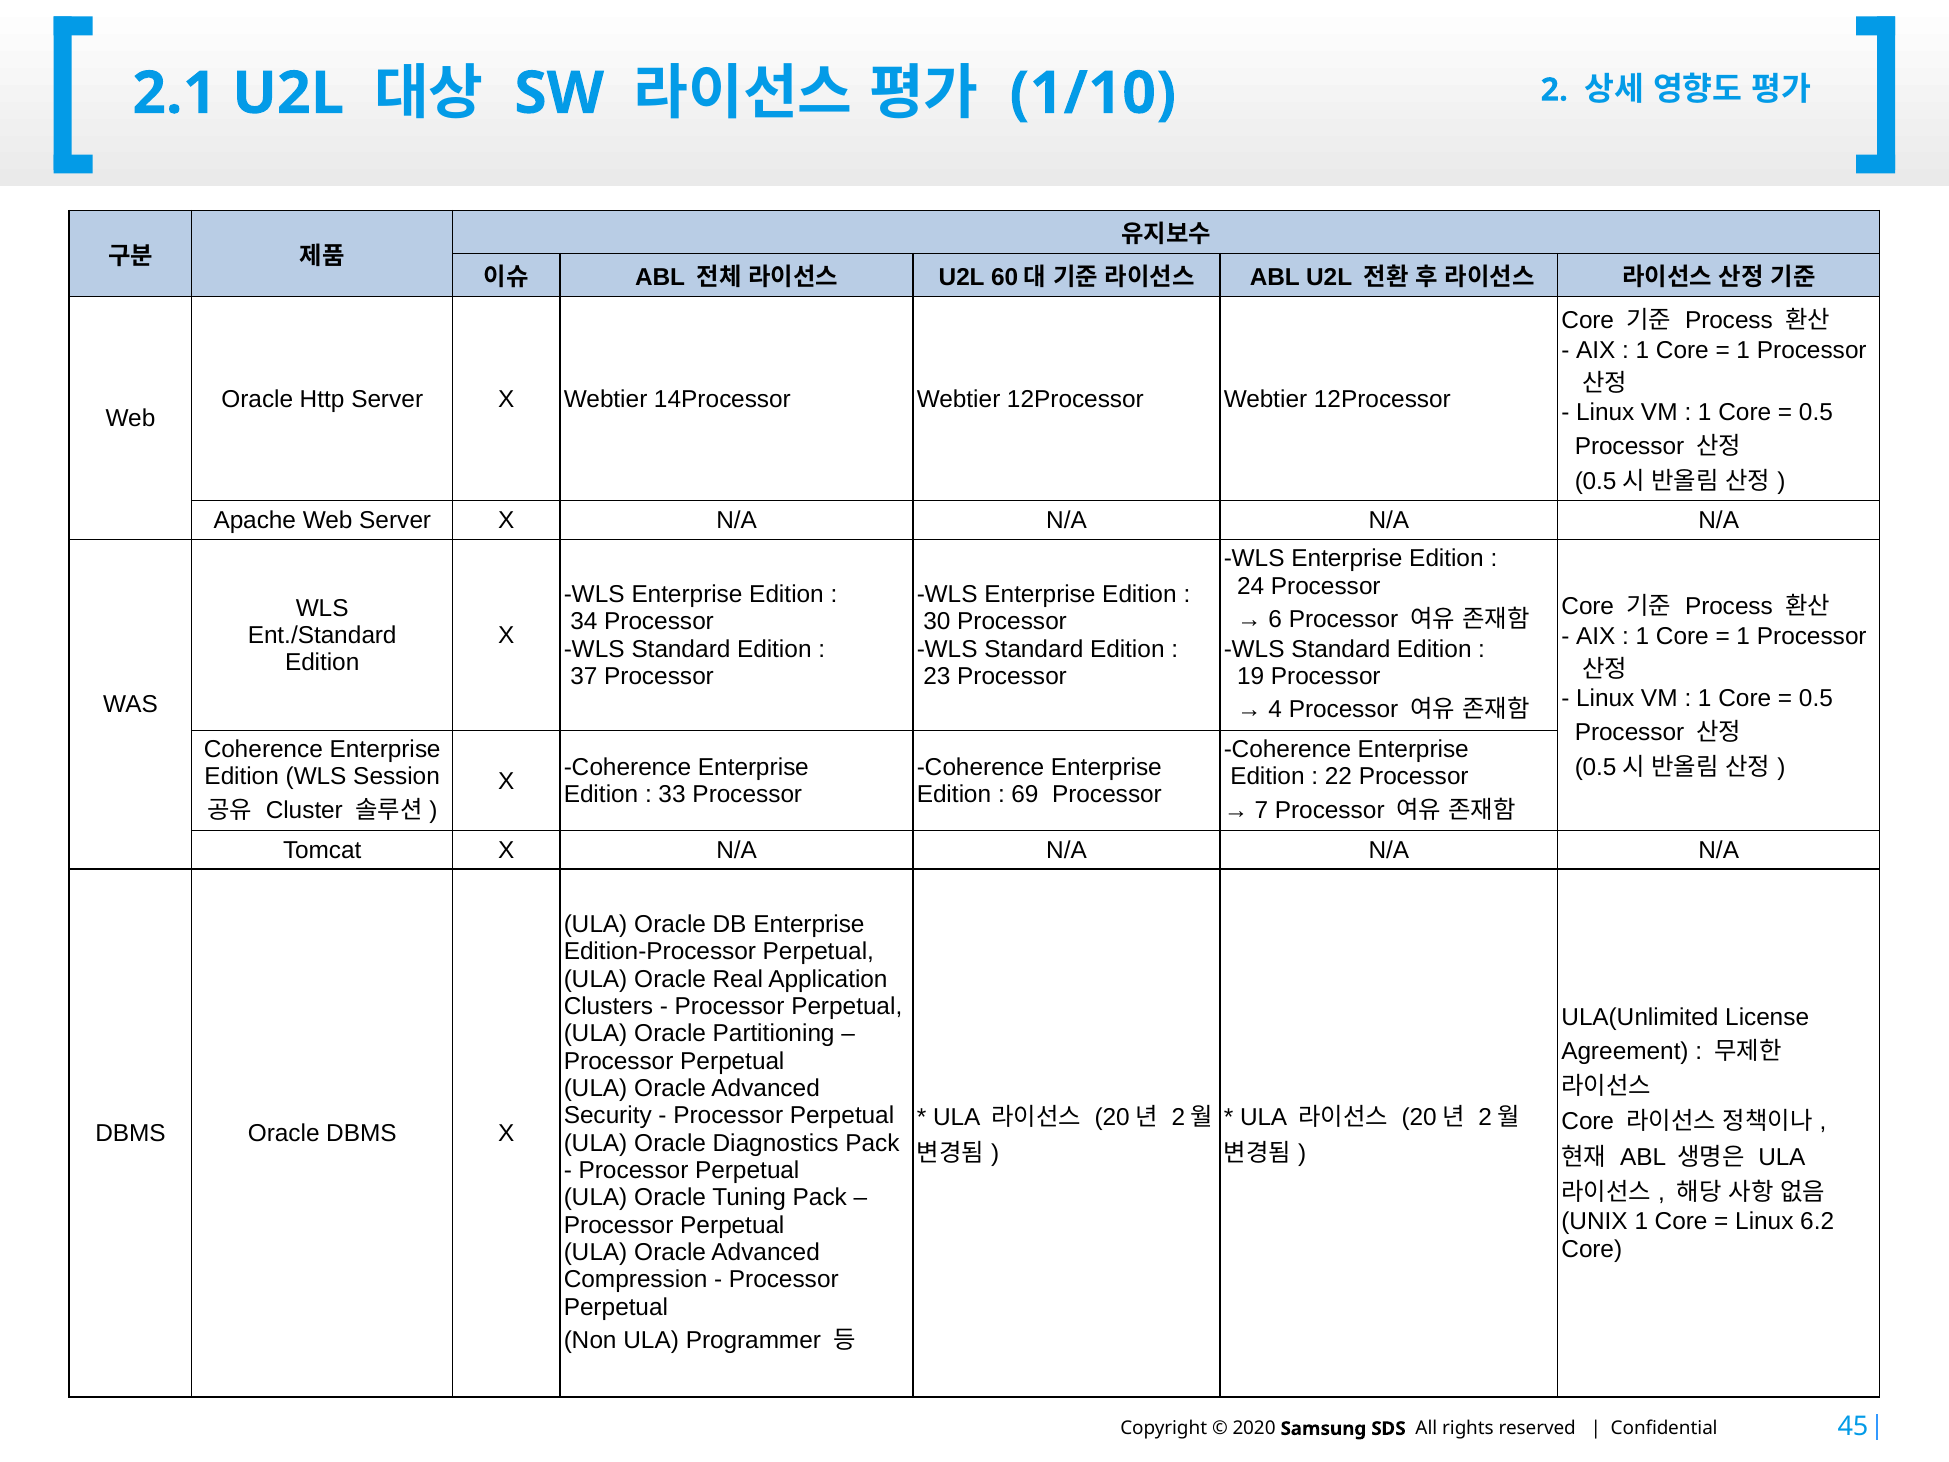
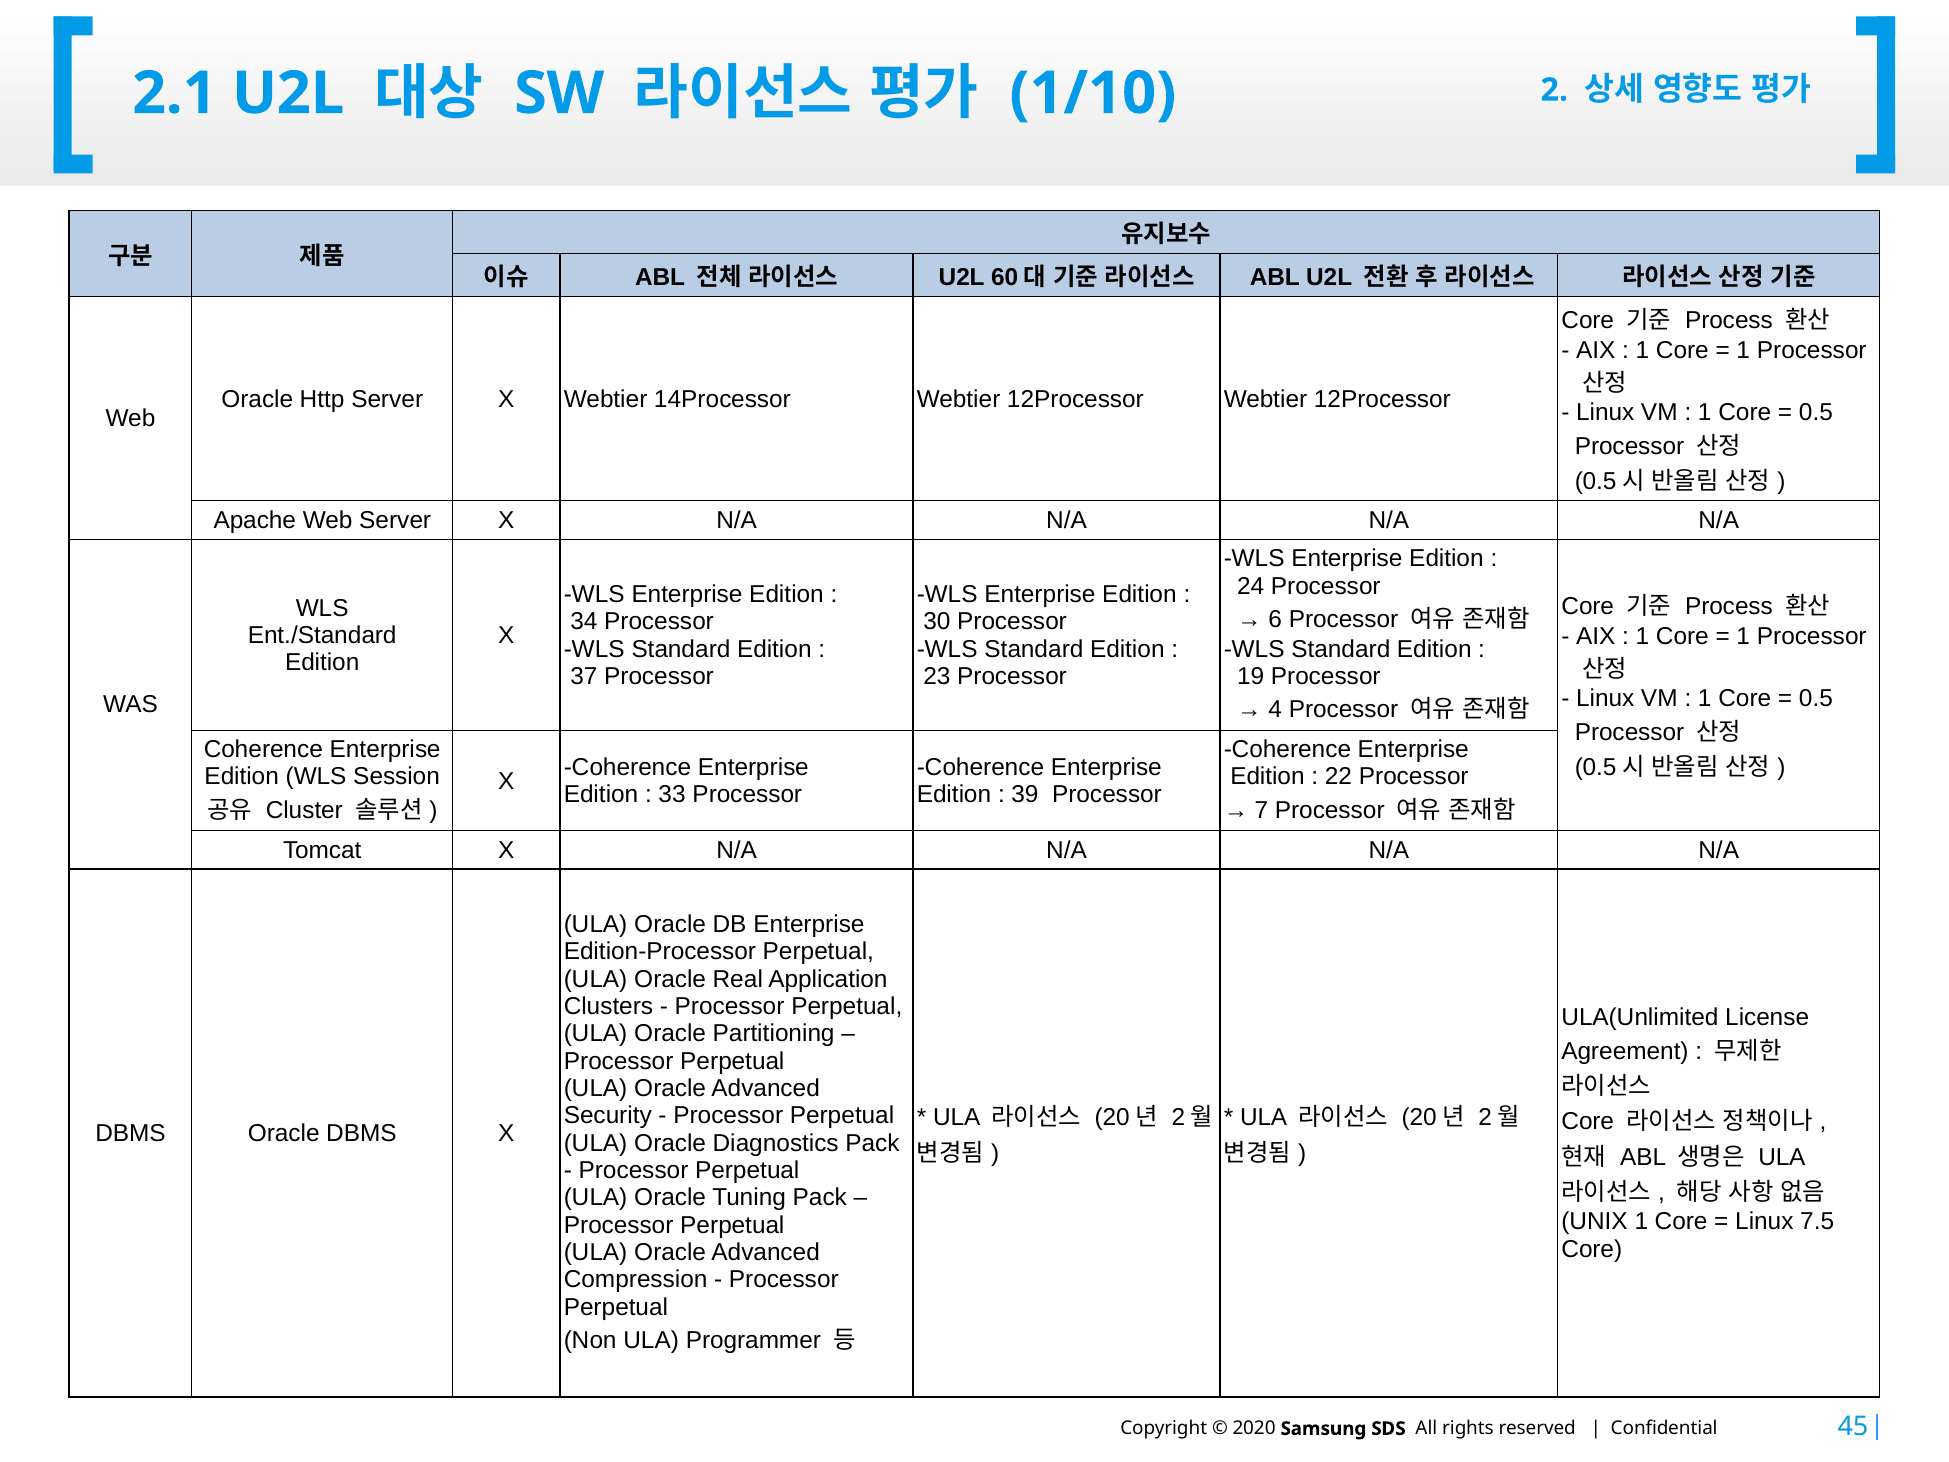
69: 69 -> 39 (1025, 794)
6.2: 6.2 -> 7.5 (1817, 1222)
